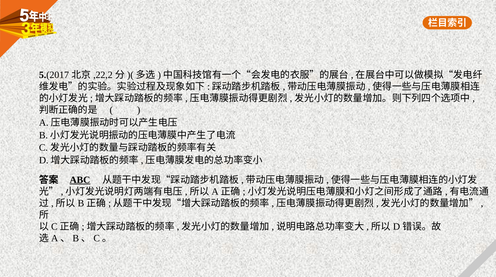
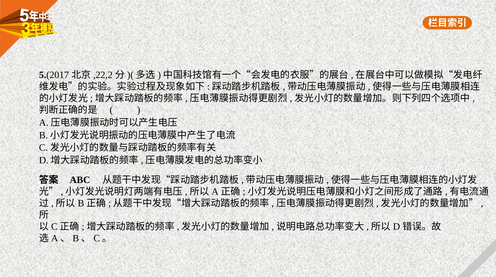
ABC underline: present -> none (80, 180)
